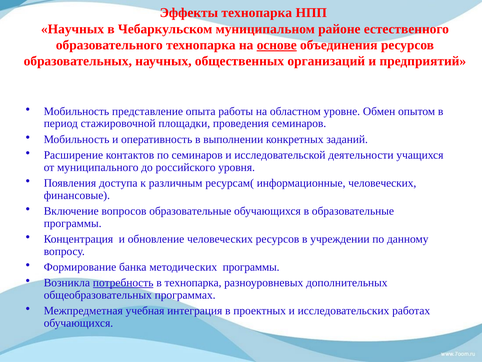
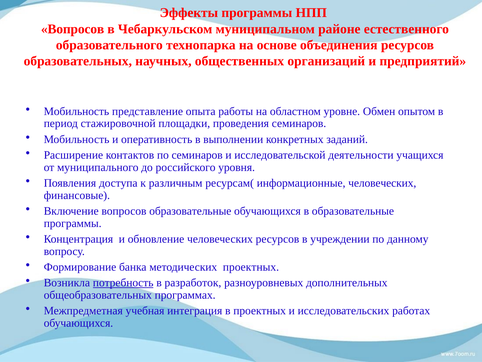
Эффекты технопарка: технопарка -> программы (257, 13)
Научных: Научных -> Вопросов (73, 29)
основе underline: present -> none (277, 45)
методических программы: программы -> проектных (251, 267)
в технопарка: технопарка -> разработок (193, 282)
